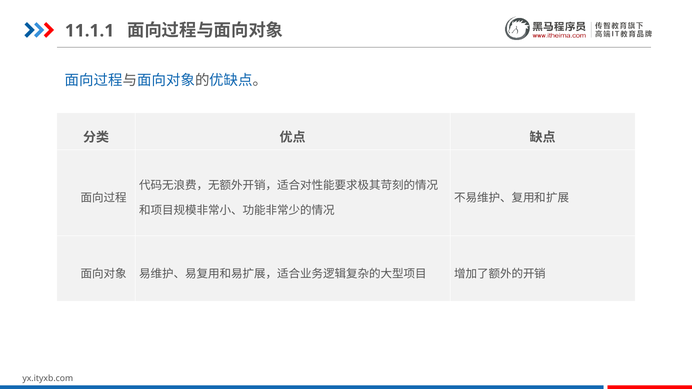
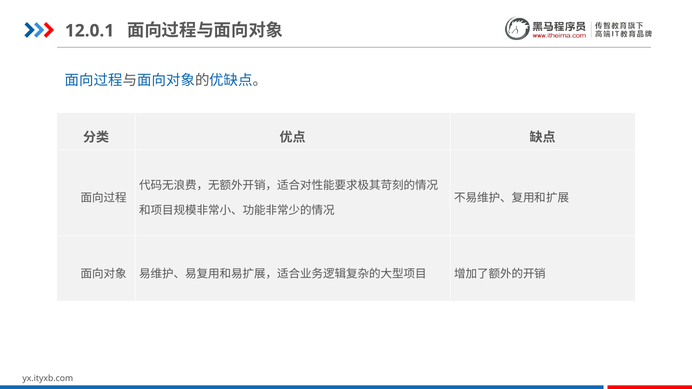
11.1.1: 11.1.1 -> 12.0.1 (90, 31)
